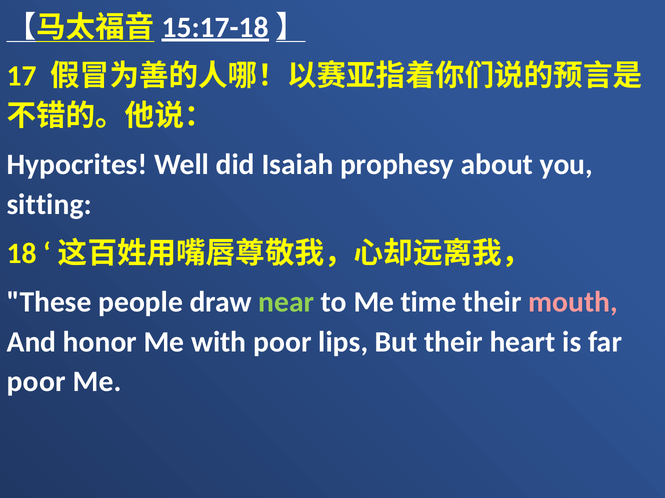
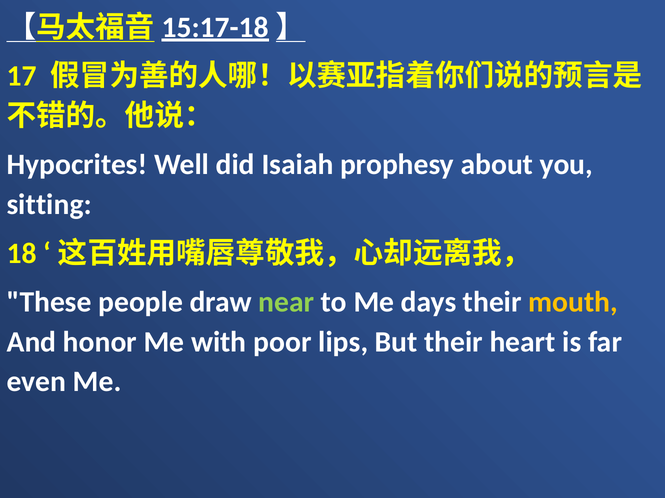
time: time -> days (429, 303)
mouth colour: pink -> yellow (573, 303)
poor: poor -> even (36, 382)
